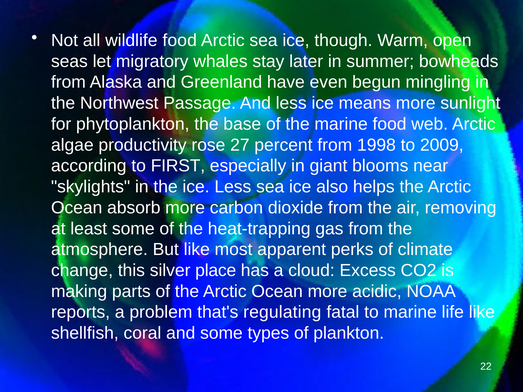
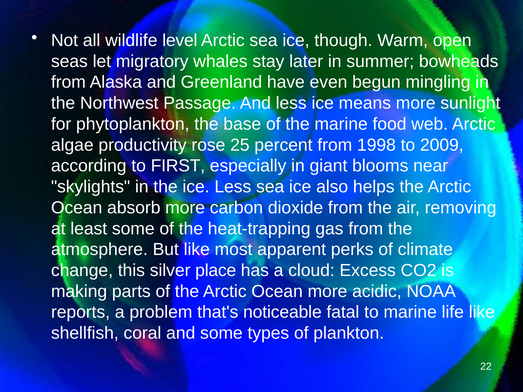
wildlife food: food -> level (180, 40)
27: 27 -> 25 (240, 145)
regulating: regulating -> noticeable (282, 312)
